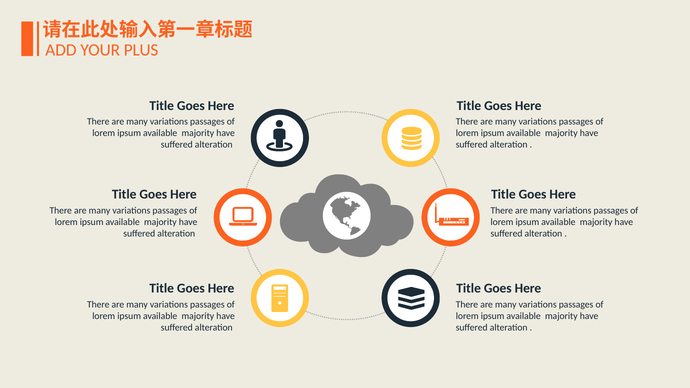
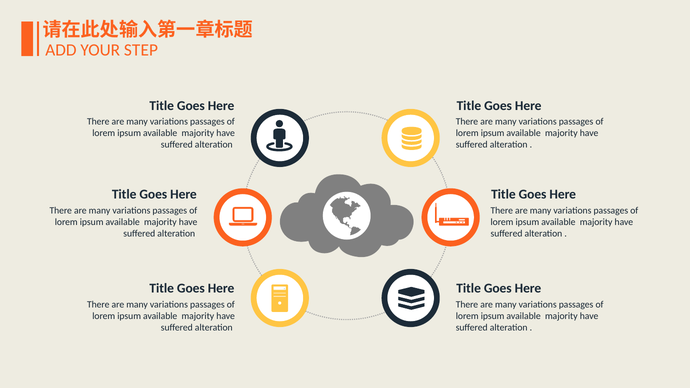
PLUS: PLUS -> STEP (141, 50)
